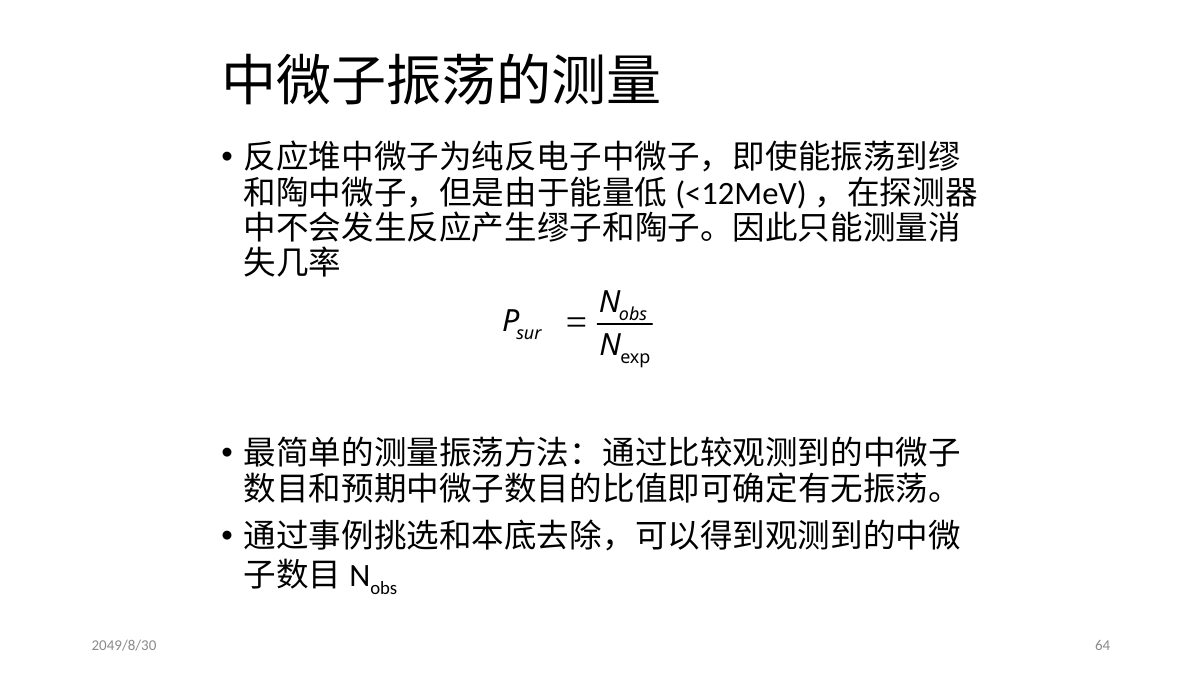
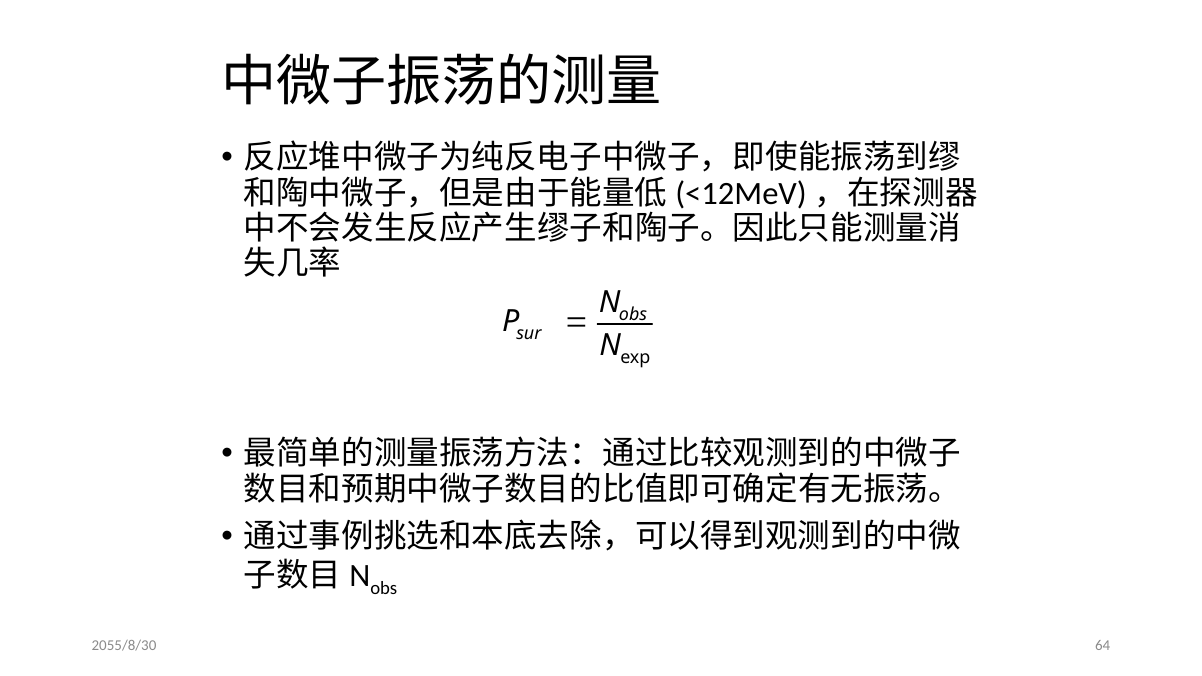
2049/8/30: 2049/8/30 -> 2055/8/30 (124, 646)
